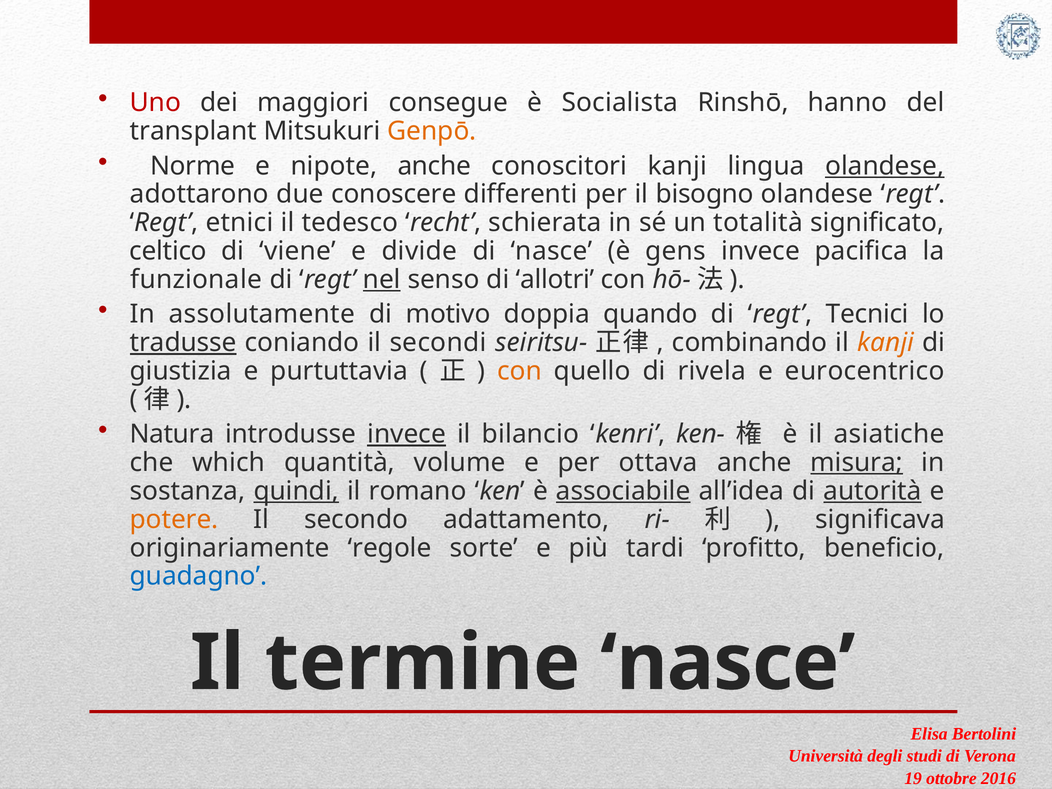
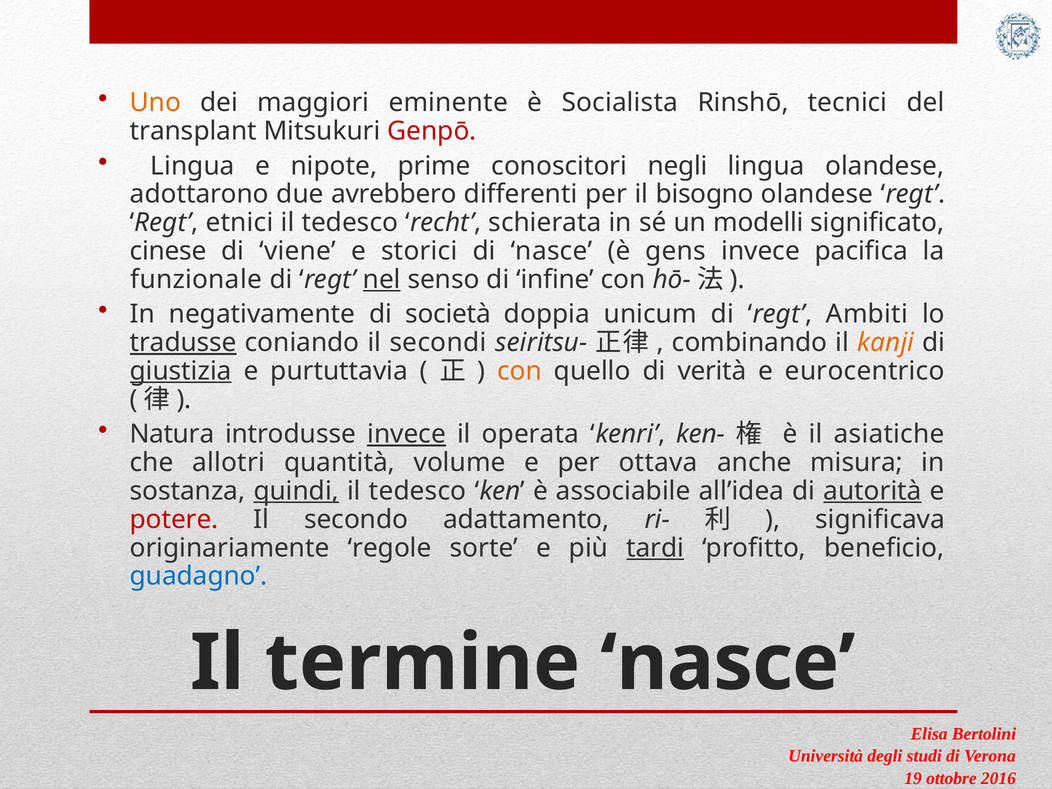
Uno colour: red -> orange (155, 103)
consegue: consegue -> eminente (448, 103)
hanno: hanno -> tecnici (848, 103)
Genpō colour: orange -> red (432, 131)
Norme: Norme -> Lingua (193, 166)
nipote anche: anche -> prime (434, 166)
conoscitori kanji: kanji -> negli (677, 166)
olandese underline: present -> none (885, 166)
conoscere: conoscere -> avrebbero (394, 194)
totalità: totalità -> modelli (758, 223)
celtico: celtico -> cinese (168, 251)
divide: divide -> storici (419, 251)
allotri: allotri -> infine (555, 280)
assolutamente: assolutamente -> negativamente (262, 314)
motivo: motivo -> società (448, 314)
quando: quando -> unicum (650, 314)
Tecnici: Tecnici -> Ambiti (867, 314)
giustizia underline: none -> present (181, 371)
rivela: rivela -> verità (712, 371)
bilancio: bilancio -> operata (530, 434)
which: which -> allotri (229, 463)
misura underline: present -> none (857, 463)
romano: romano -> tedesco (418, 491)
associabile underline: present -> none (623, 491)
potere colour: orange -> red (174, 519)
tardi underline: none -> present (655, 548)
